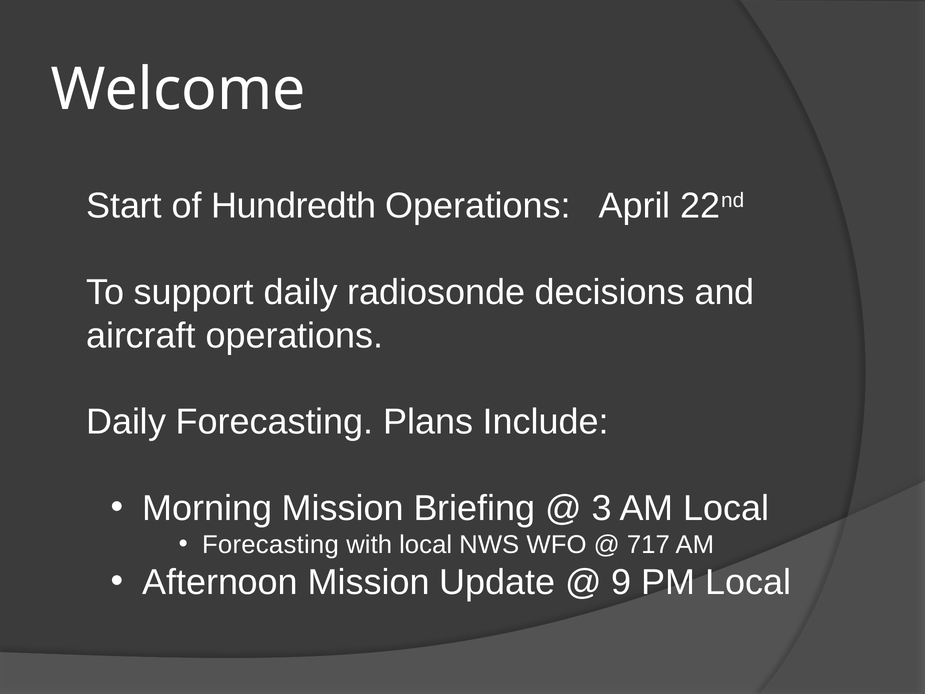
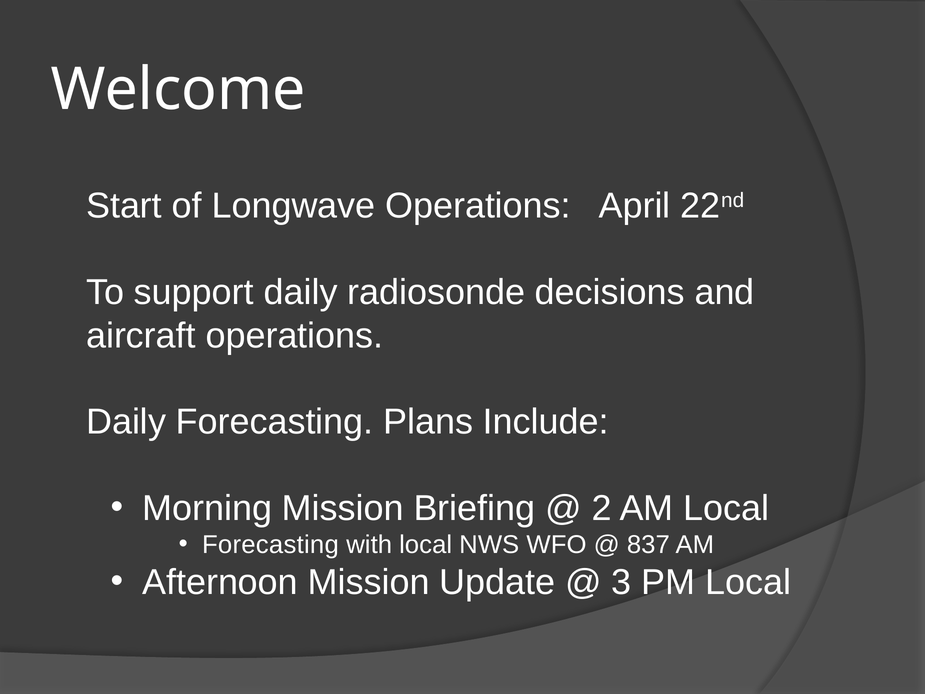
Hundredth: Hundredth -> Longwave (294, 206)
3: 3 -> 2 (602, 508)
717: 717 -> 837 (648, 545)
9: 9 -> 3 (621, 582)
